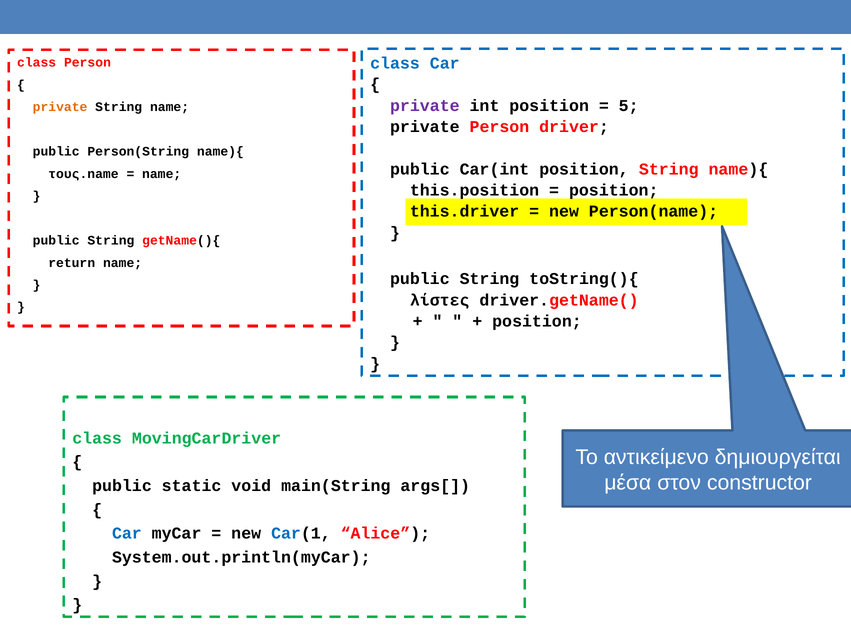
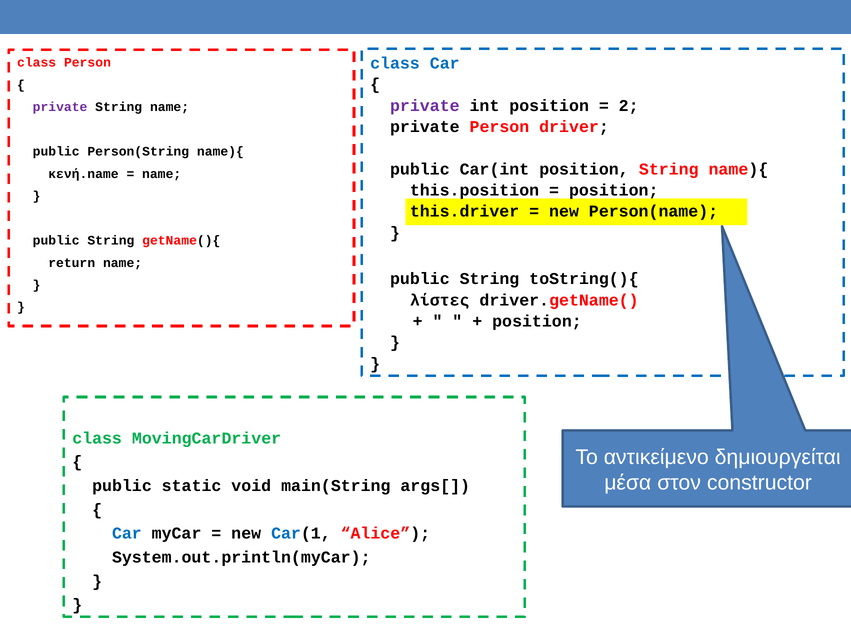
5: 5 -> 2 (629, 106)
private colour: orange -> purple (60, 107)
τους.name: τους.name -> κενή.name (83, 174)
